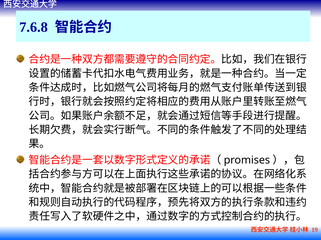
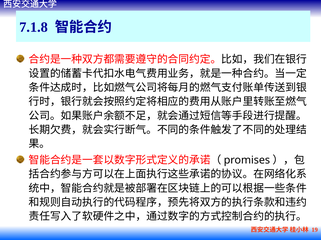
7.6.8: 7.6.8 -> 7.1.8 (34, 27)
